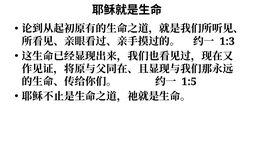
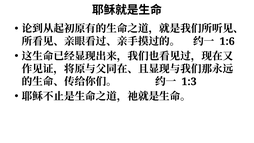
1:3: 1:3 -> 1:6 (227, 41)
1:5: 1:5 -> 1:3 (189, 82)
